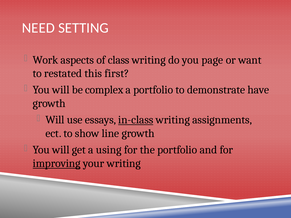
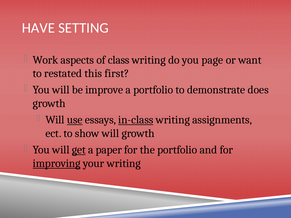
NEED: NEED -> HAVE (38, 28)
complex: complex -> improve (104, 90)
have: have -> does (258, 90)
use underline: none -> present (75, 120)
show line: line -> will (110, 134)
get underline: none -> present (79, 150)
using: using -> paper (109, 150)
